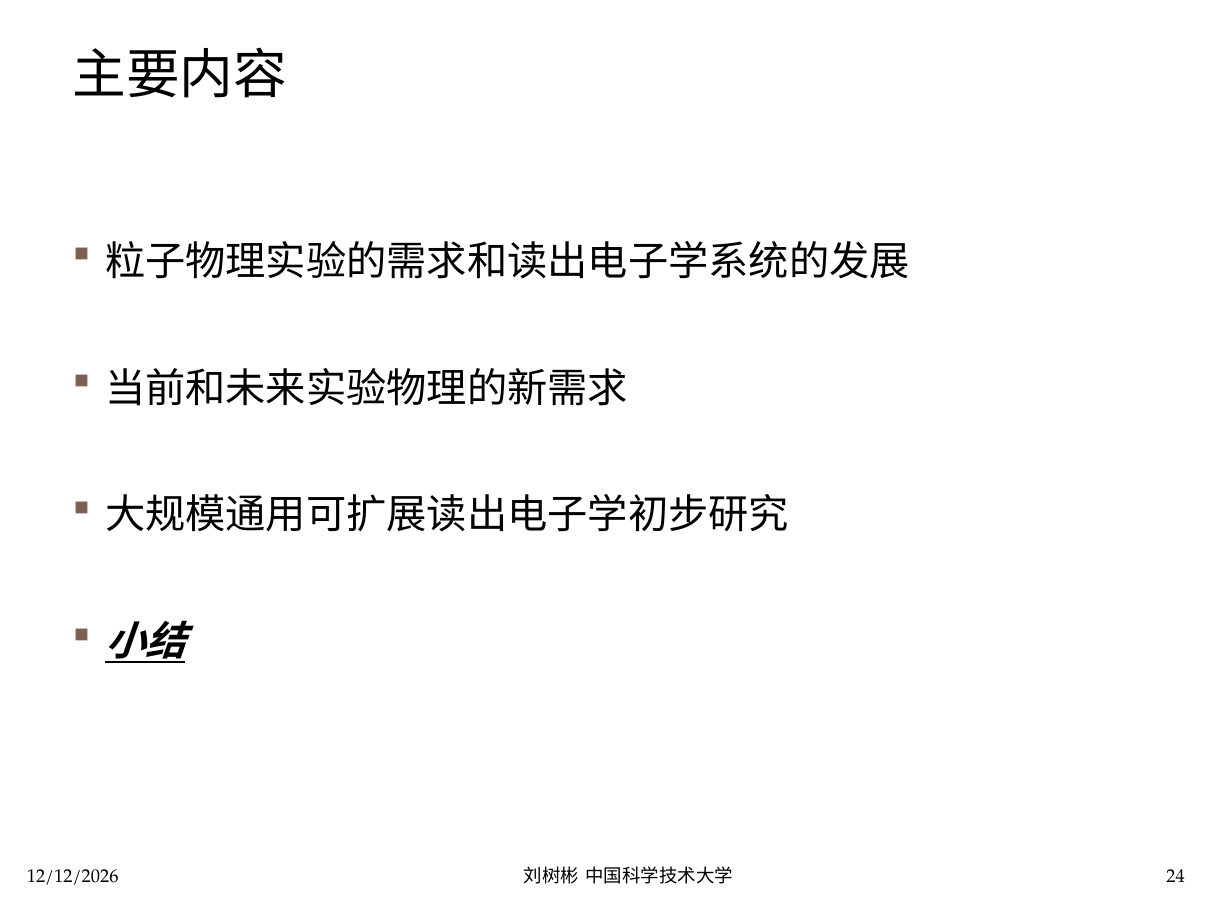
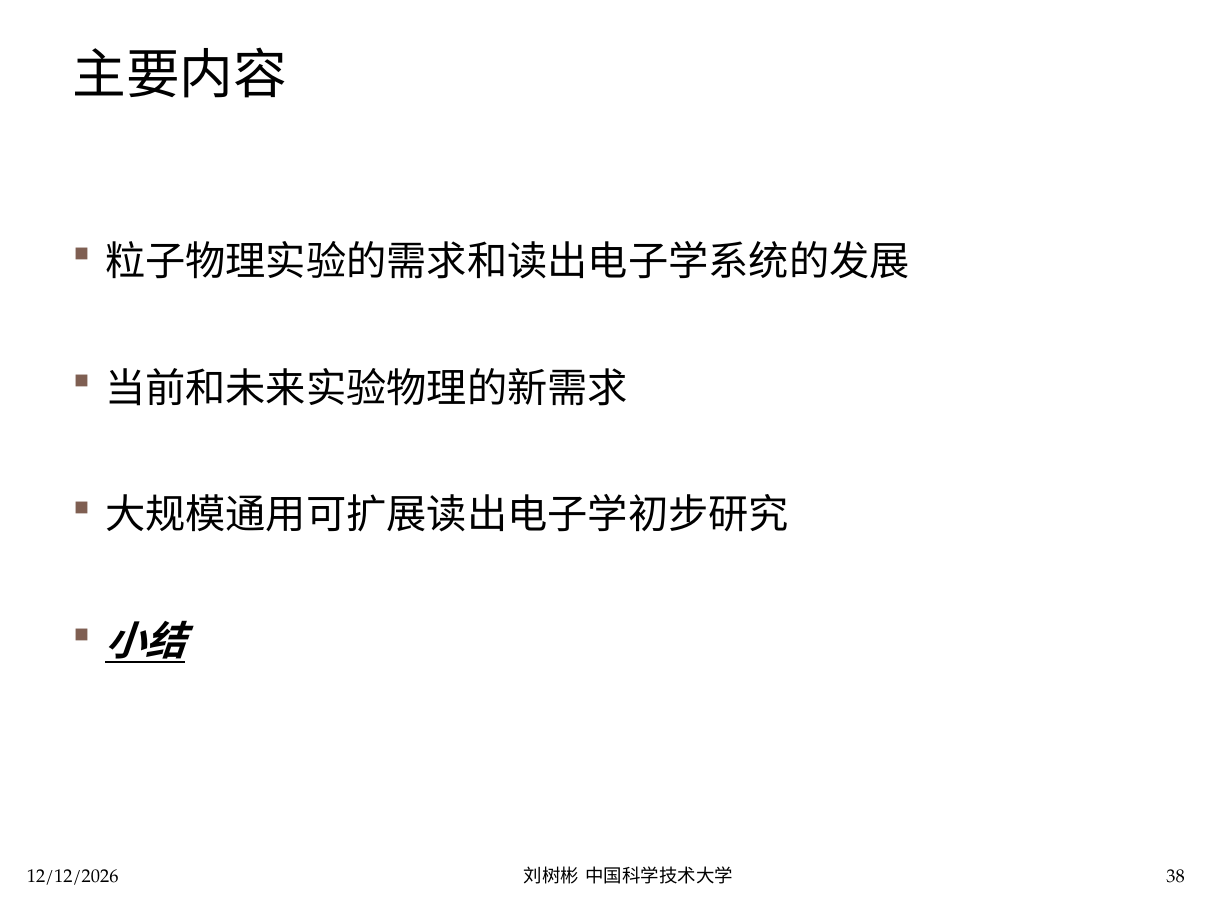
24: 24 -> 38 (1176, 876)
